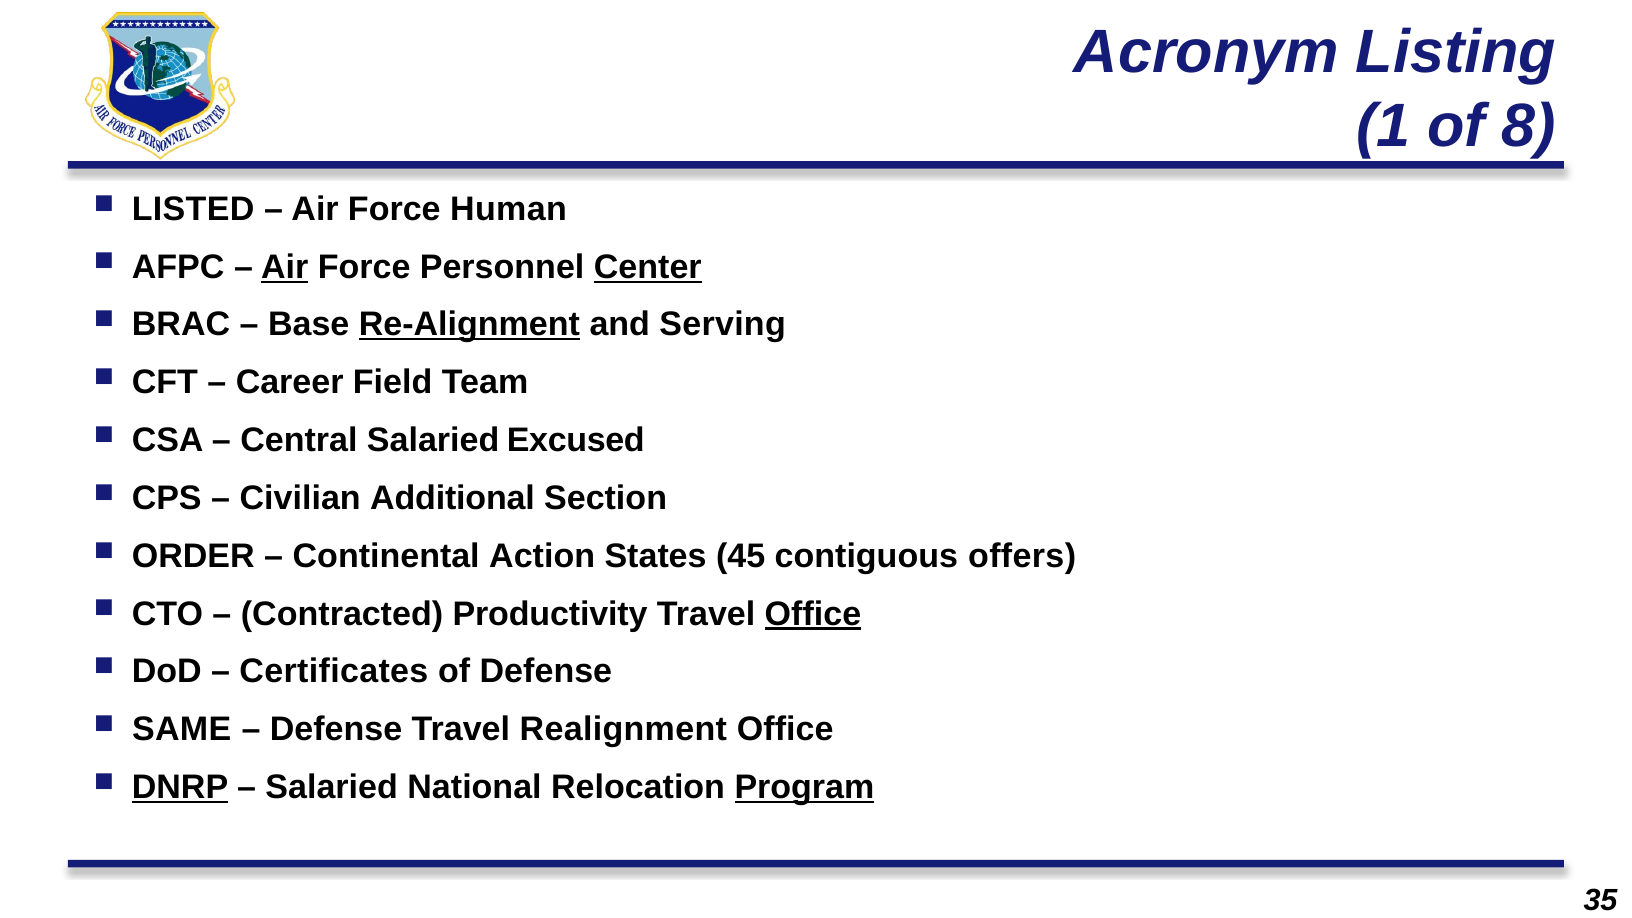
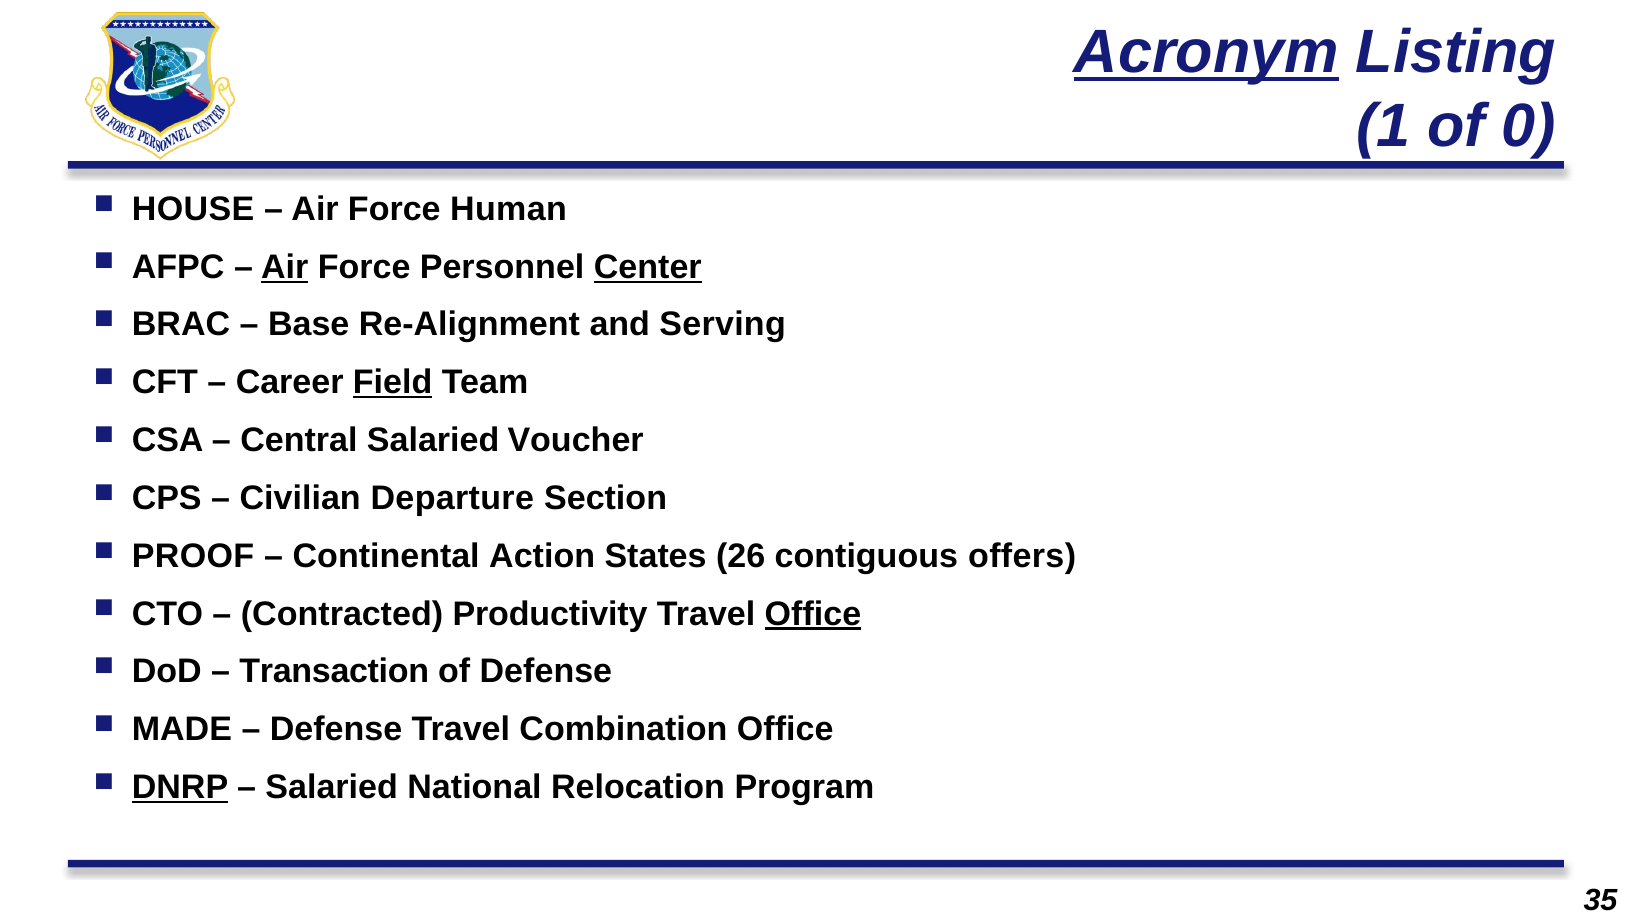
Acronym underline: none -> present (1206, 53)
8: 8 -> 0 (1529, 126)
LISTED: LISTED -> HOUSE (193, 209)
Re-Alignment underline: present -> none (469, 325)
Field underline: none -> present (393, 383)
Excused: Excused -> Voucher (576, 440)
Additional: Additional -> Departure (452, 498)
ORDER: ORDER -> PROOF (193, 556)
45: 45 -> 26 (741, 556)
Certificates: Certificates -> Transaction (334, 672)
SAME: SAME -> MADE (182, 730)
Realignment: Realignment -> Combination (623, 730)
Program underline: present -> none (804, 787)
